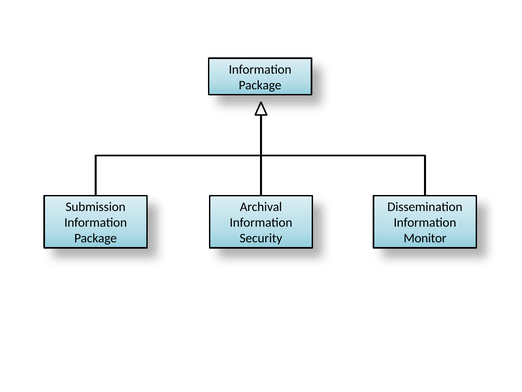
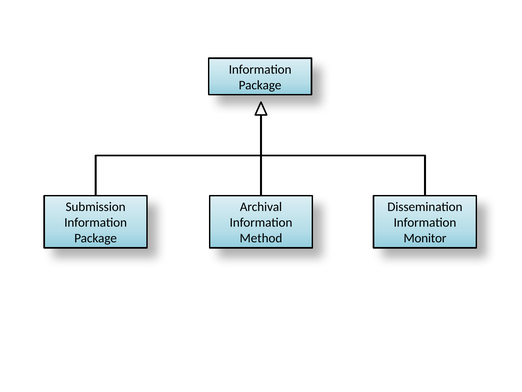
Security: Security -> Method (261, 238)
